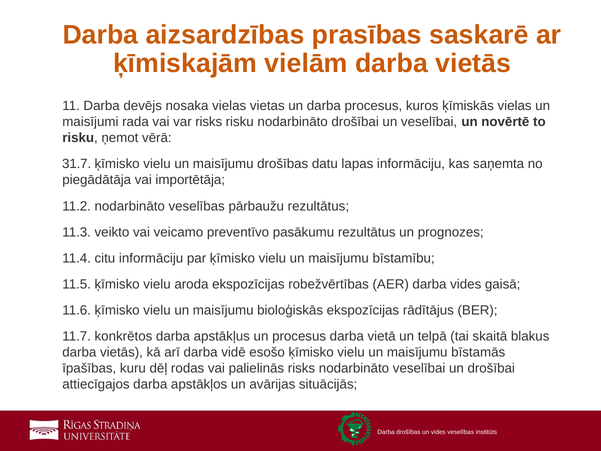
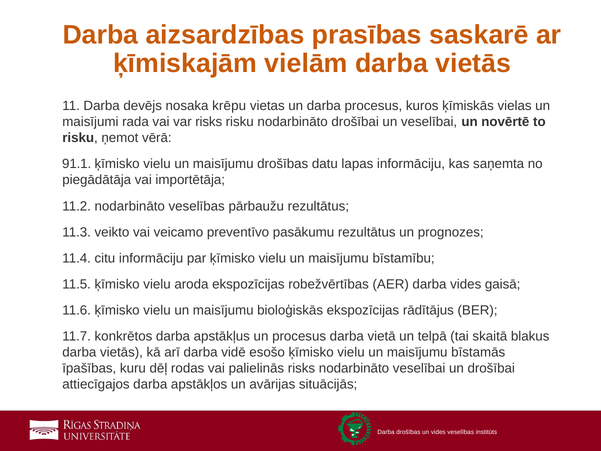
nosaka vielas: vielas -> krēpu (229, 106)
31.7: 31.7 -> 91.1 (77, 164)
